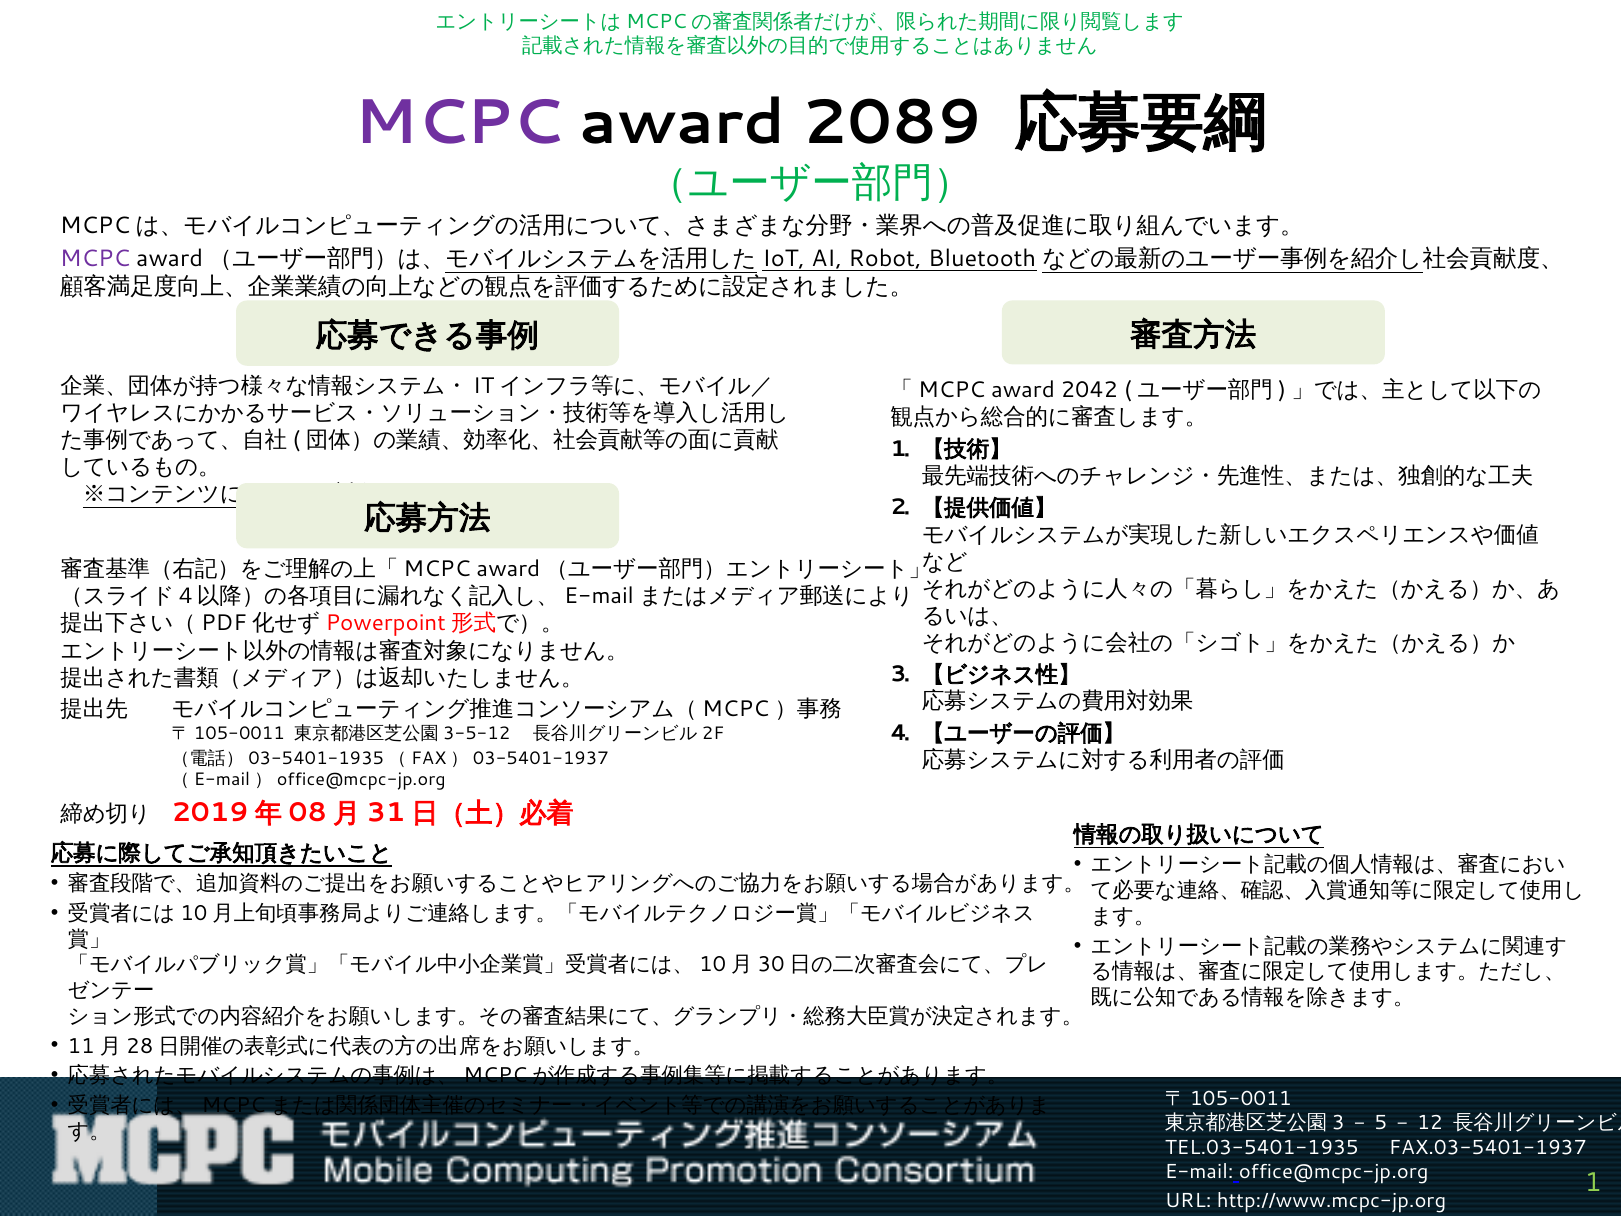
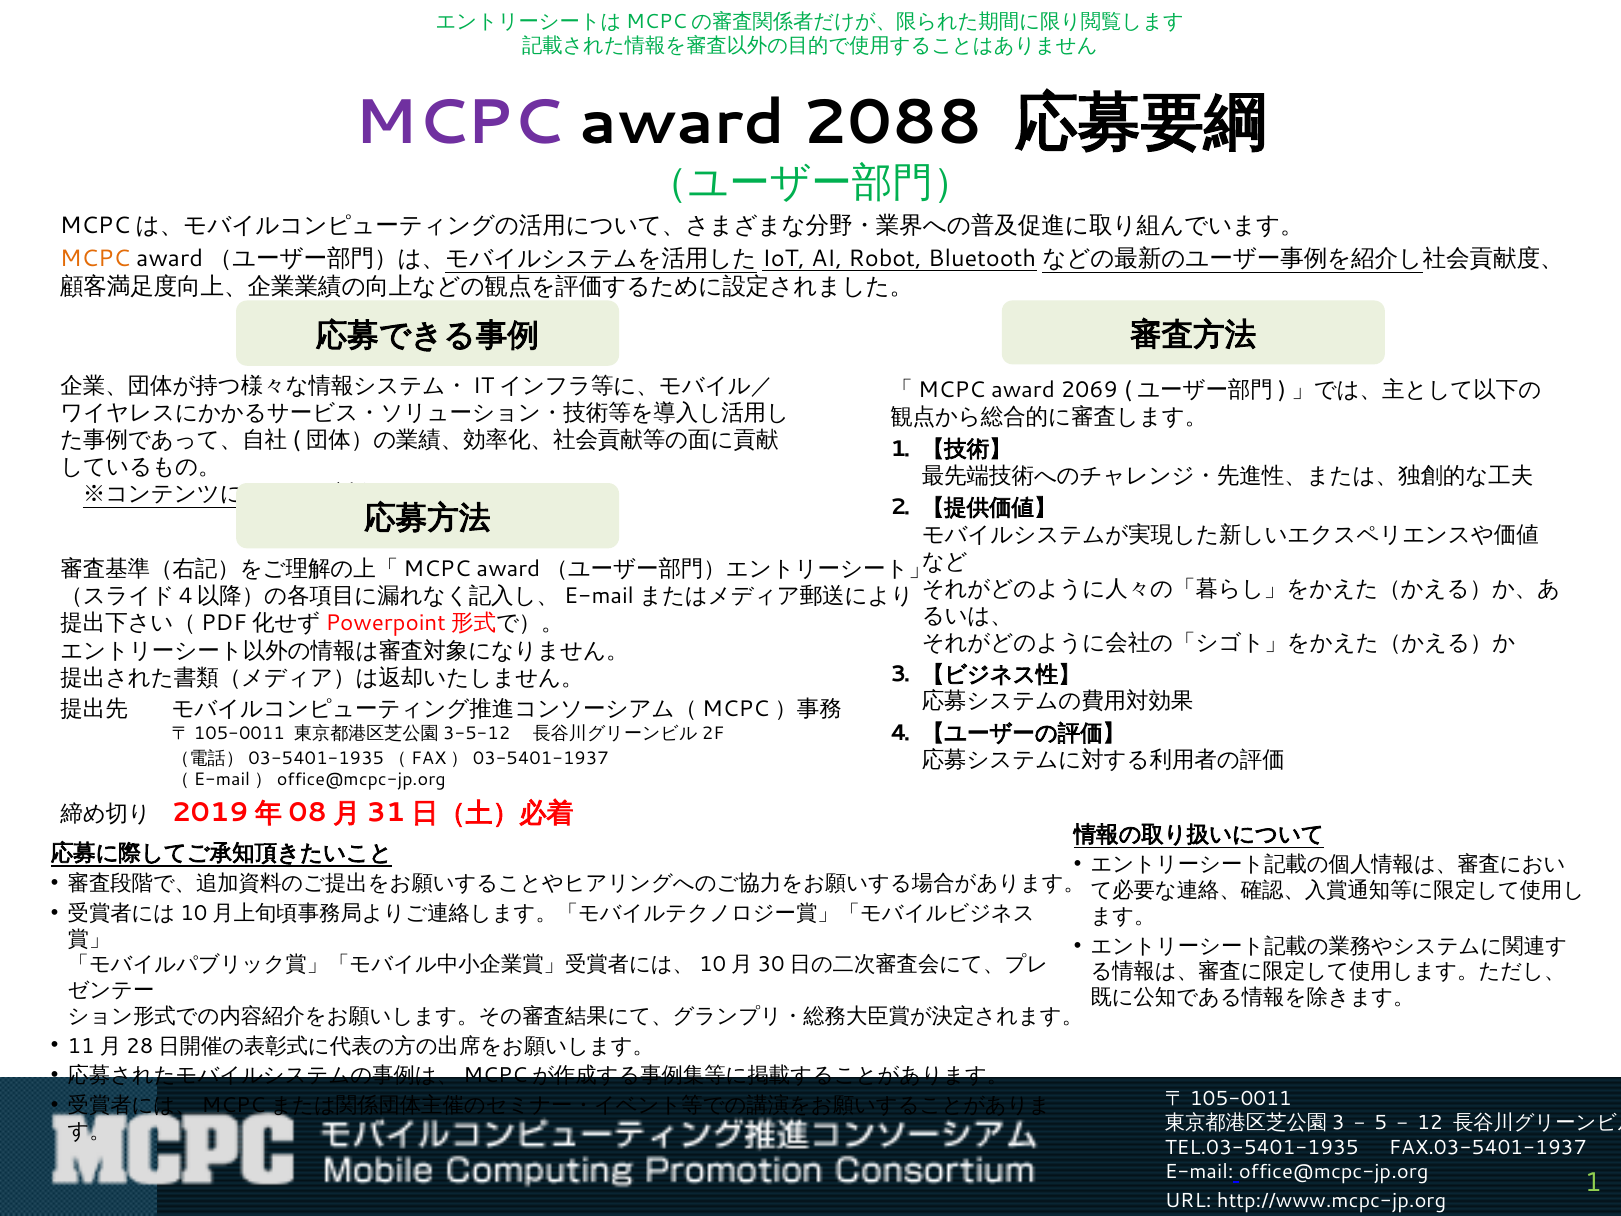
2089: 2089 -> 2088 (892, 122)
MCPC colour: purple -> orange (95, 258)
2042: 2042 -> 2069 (1089, 390)
